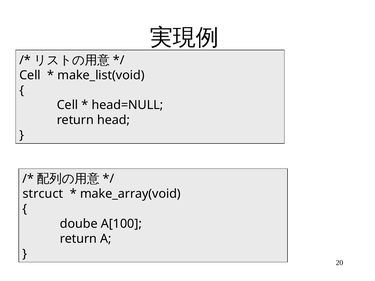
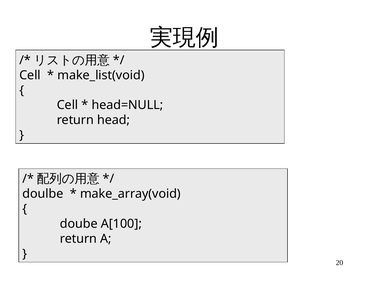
strcuct: strcuct -> doulbe (43, 194)
